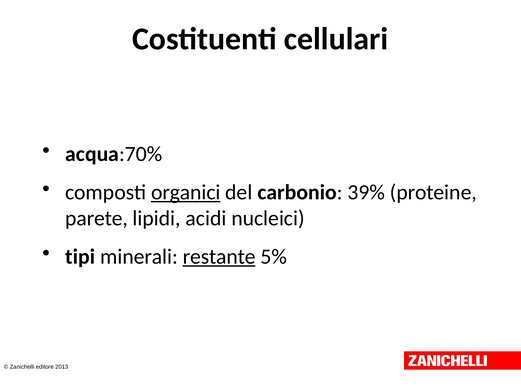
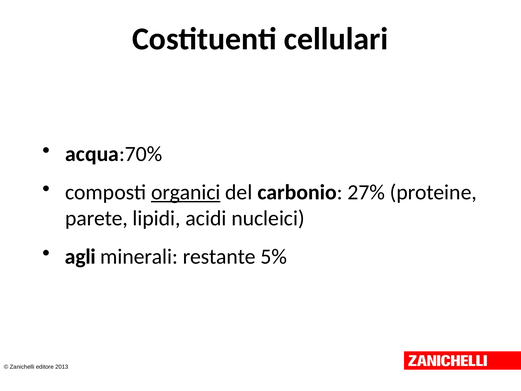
39%: 39% -> 27% (366, 192)
tipi: tipi -> agli (80, 257)
restante underline: present -> none (219, 257)
